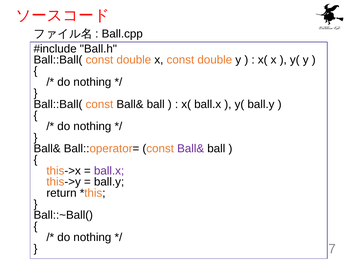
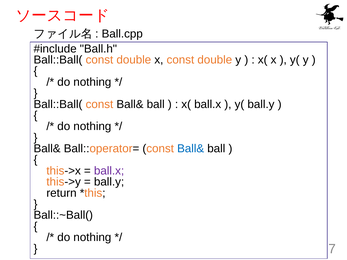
Ball& colour: purple -> blue (191, 149)
